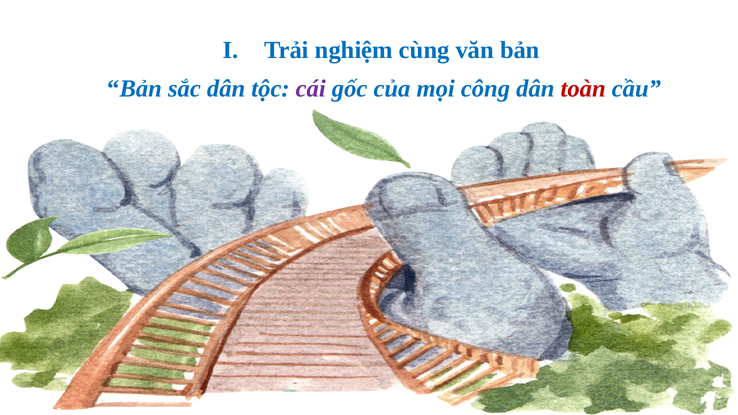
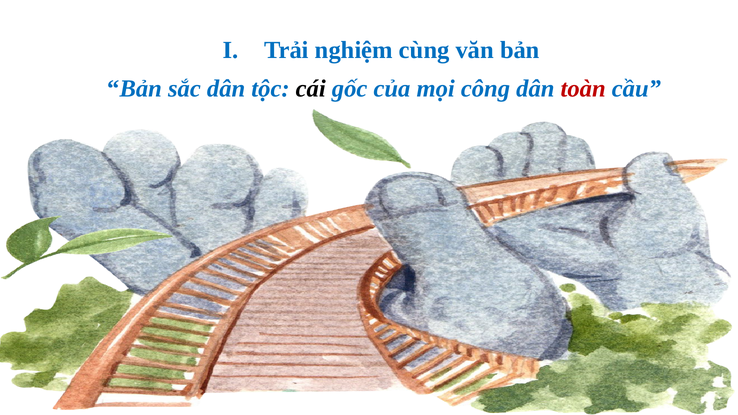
cái colour: purple -> black (311, 89)
